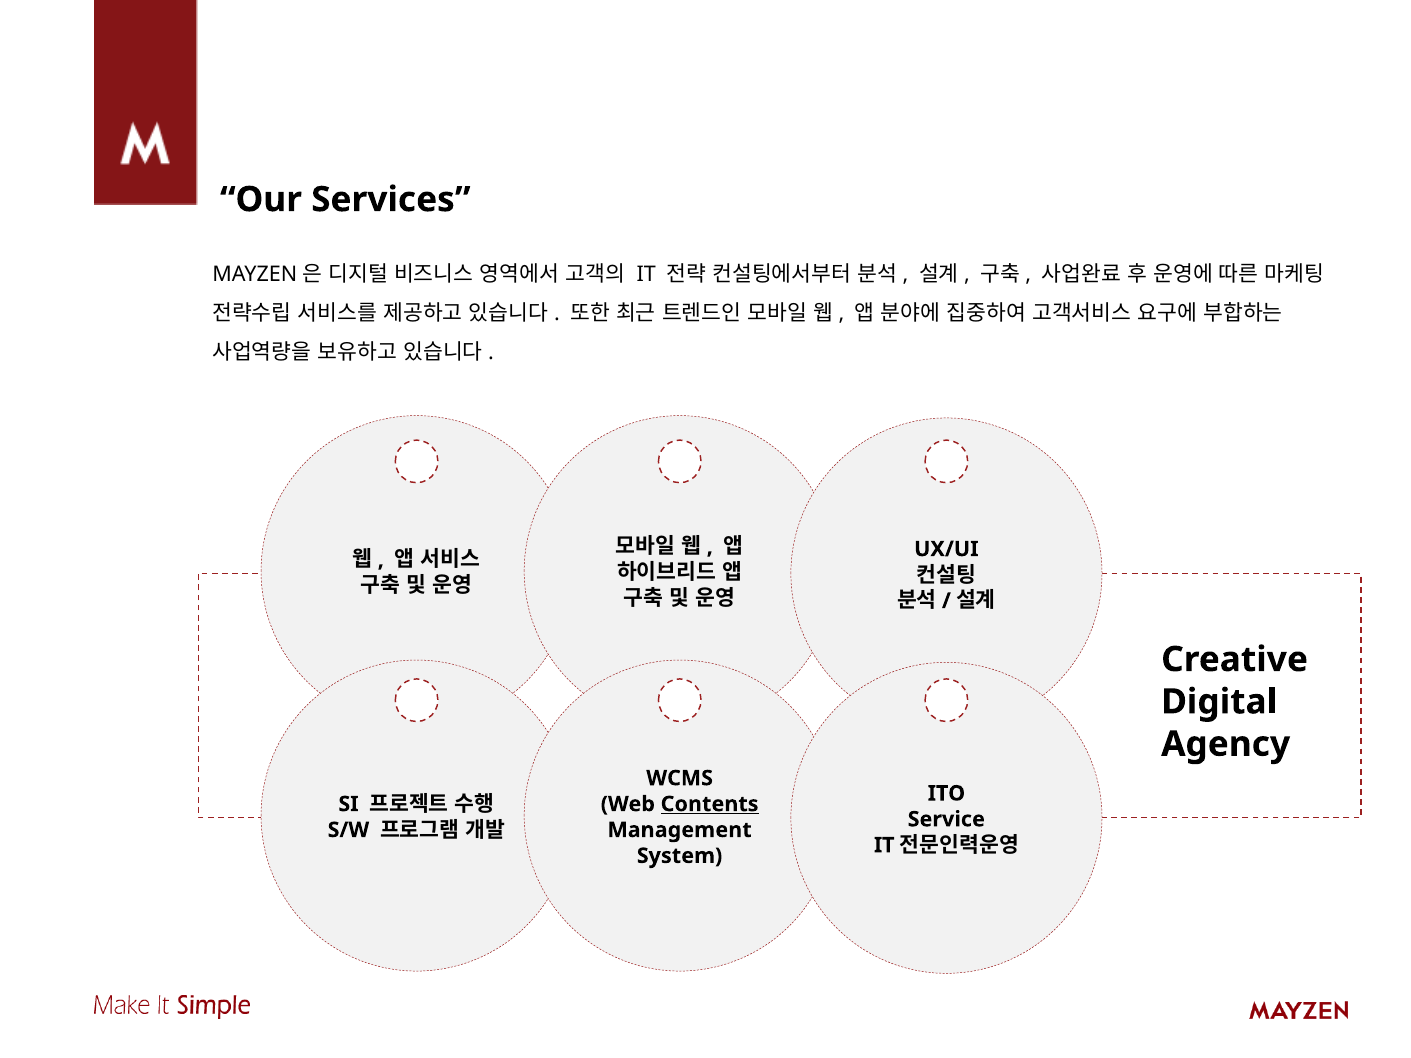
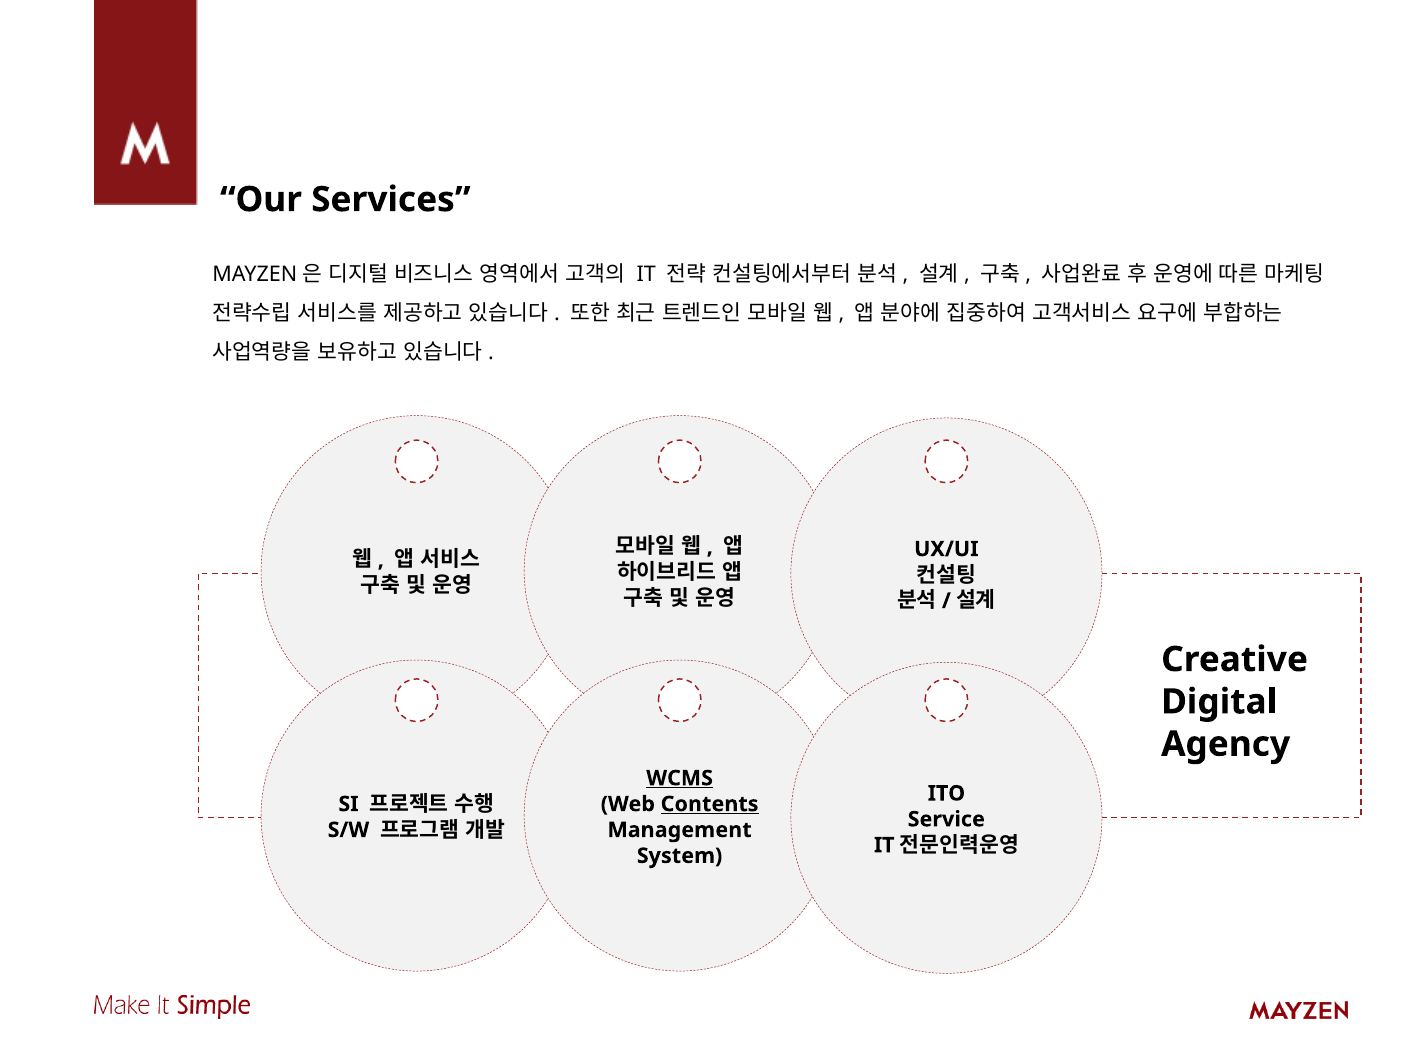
WCMS underline: none -> present (680, 778)
